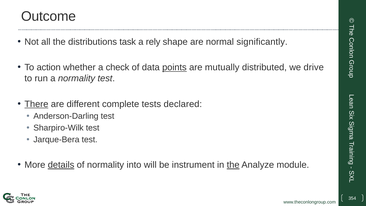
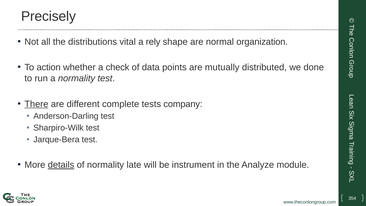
Outcome: Outcome -> Precisely (49, 16)
task: task -> vital (128, 42)
significantly: significantly -> organization (262, 42)
points underline: present -> none (174, 67)
drive: drive -> done (314, 67)
declared: declared -> company (183, 104)
into: into -> late (134, 165)
the underline: present -> none (233, 165)
